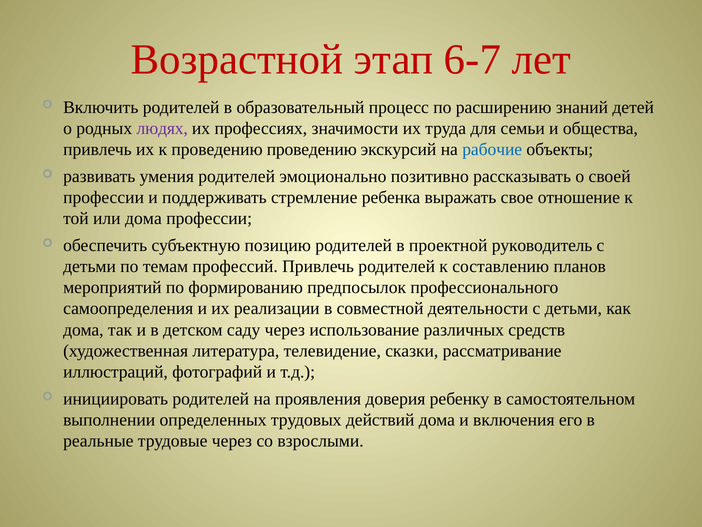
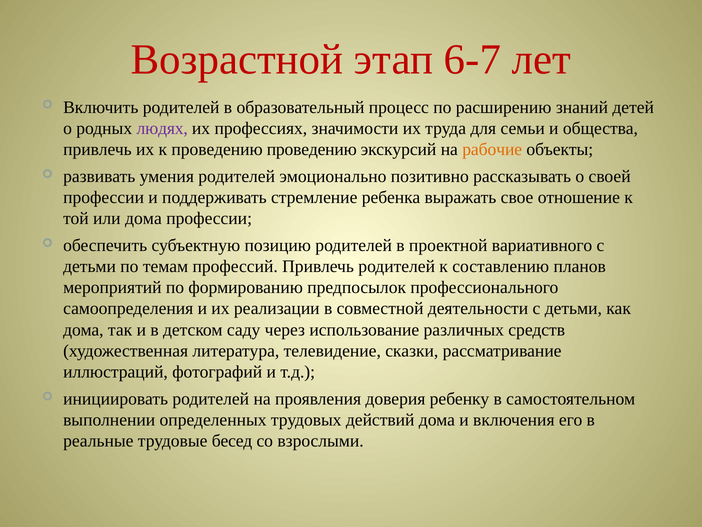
рабочие colour: blue -> orange (492, 149)
руководитель: руководитель -> вариативного (542, 245)
трудовые через: через -> бесед (232, 441)
